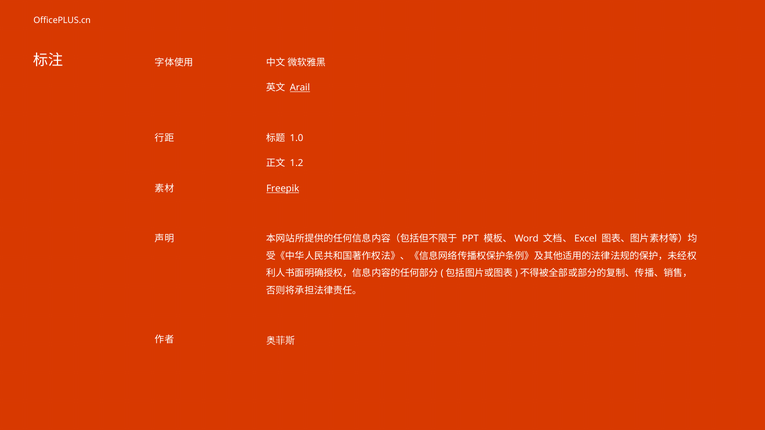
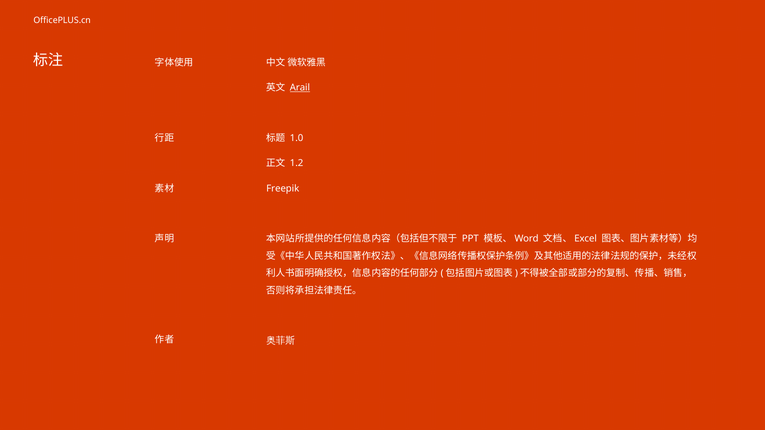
Freepik underline: present -> none (283, 189)
